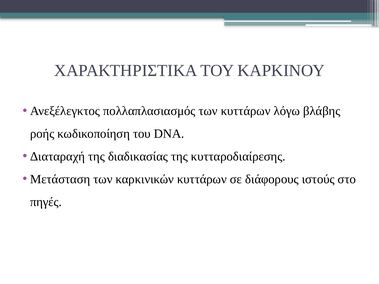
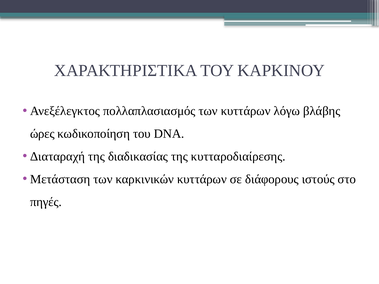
ροής: ροής -> ώρες (42, 134)
